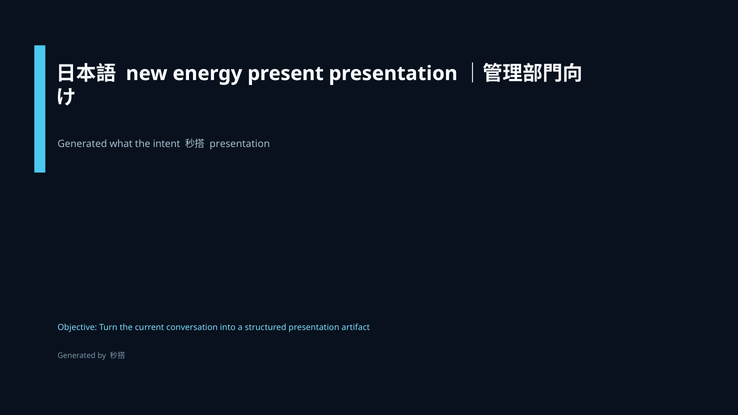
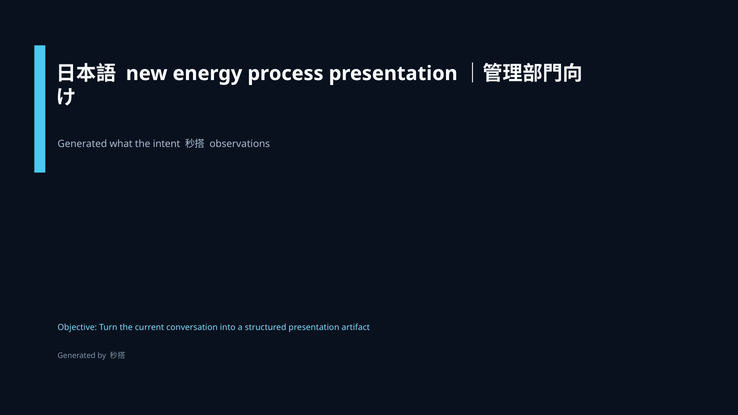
present: present -> process (285, 74)
presentation: presentation -> observations (240, 144)
